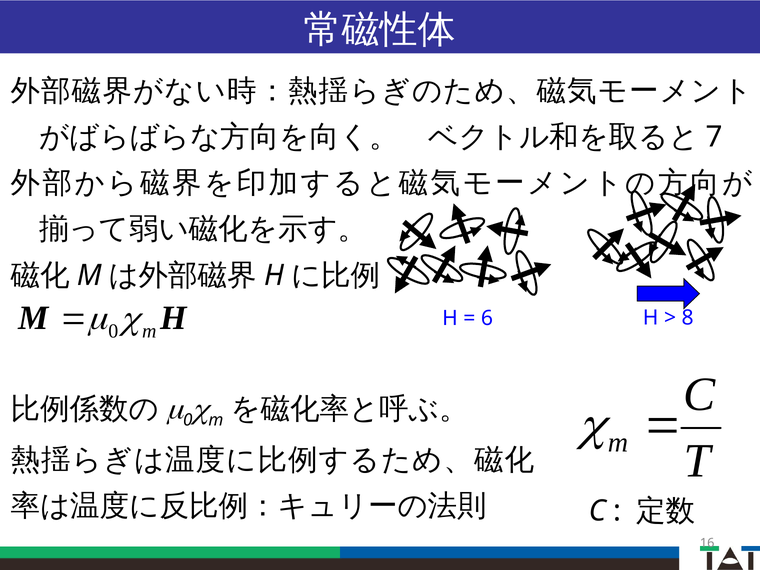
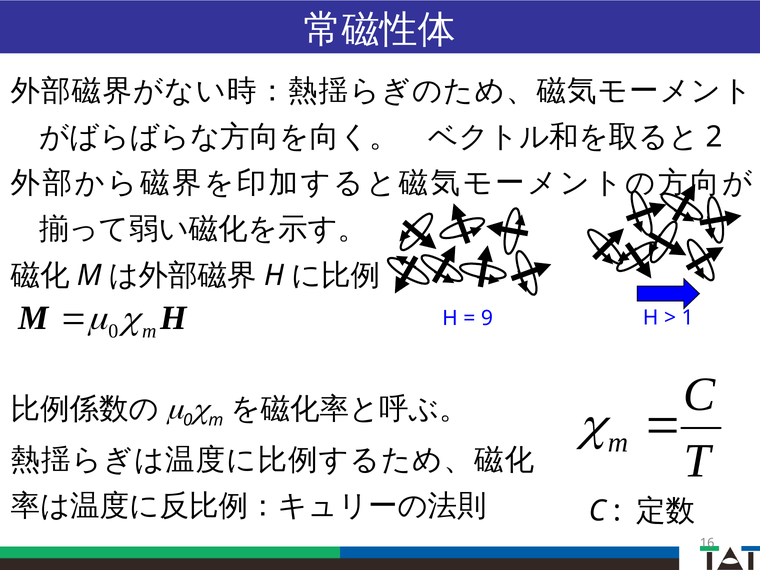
7: 7 -> 2 (714, 137)
6: 6 -> 9 (487, 318)
8: 8 -> 1 (688, 318)
